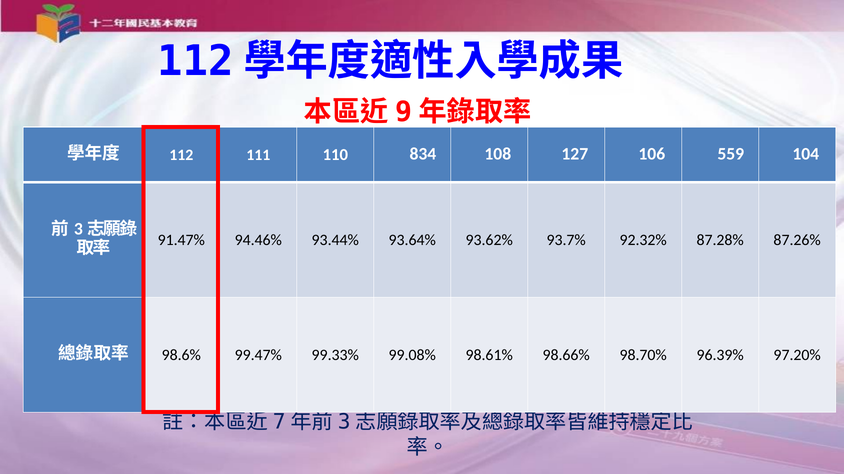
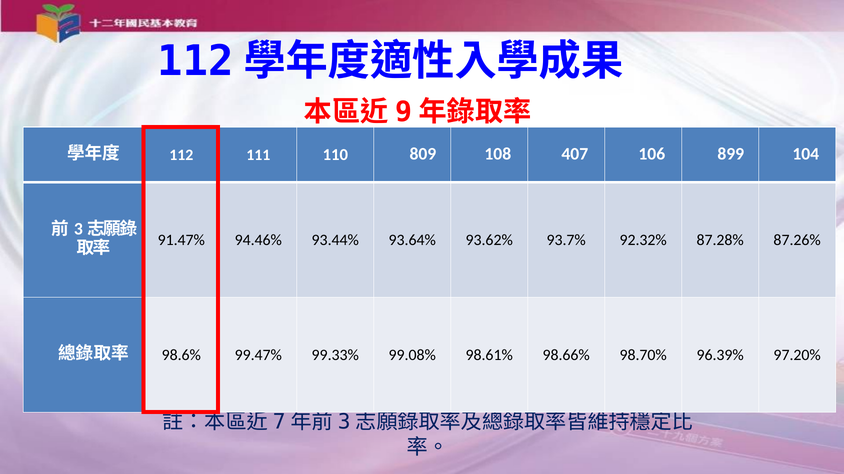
834: 834 -> 809 (423, 154)
127: 127 -> 407 (575, 154)
559: 559 -> 899 (731, 154)
